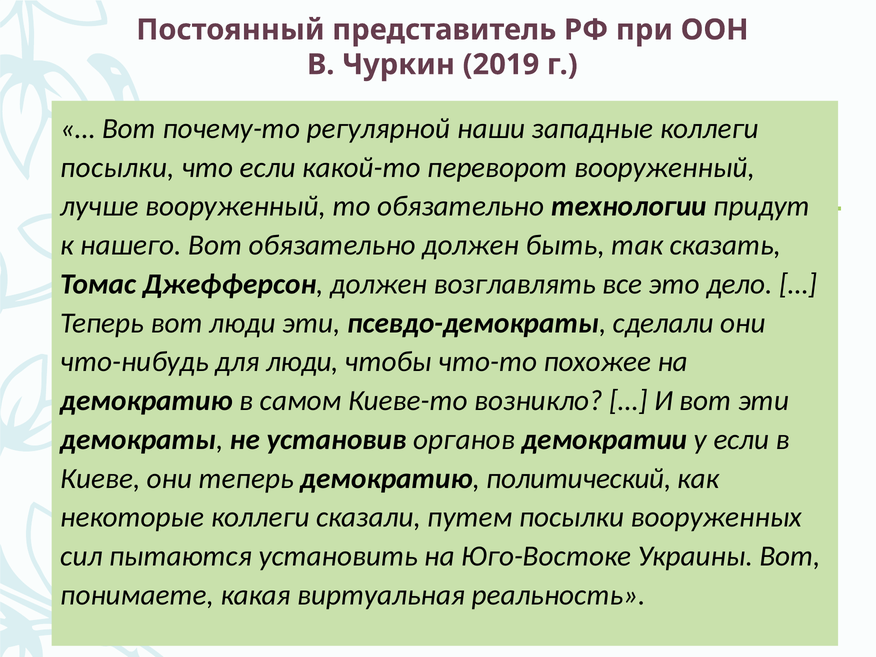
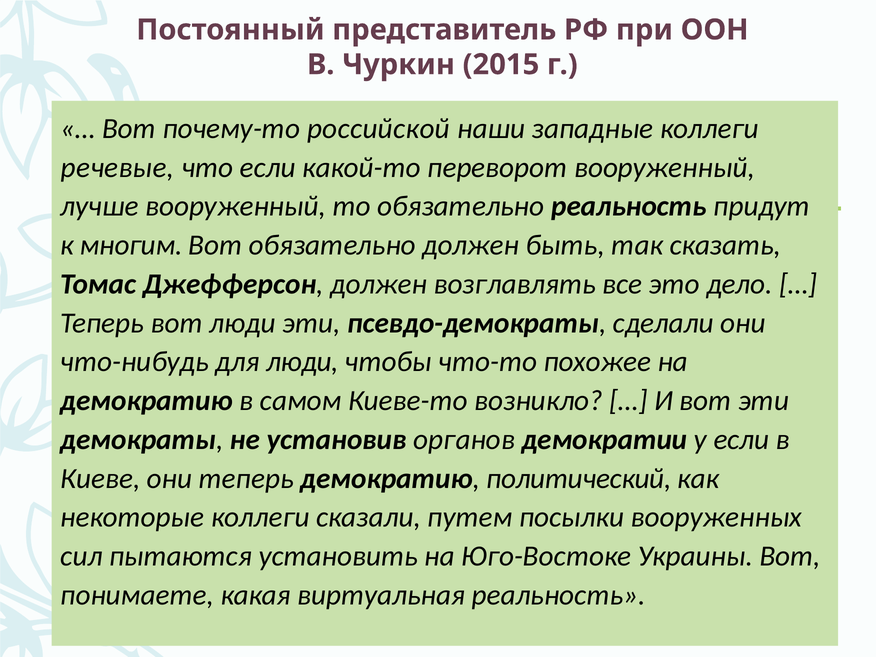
2019: 2019 -> 2015 (501, 65)
регулярной: регулярной -> российской (378, 129)
посылки: посылки -> речевые (118, 167)
обязательно технологии: технологии -> реальность (629, 206)
нашего: нашего -> многим (131, 245)
